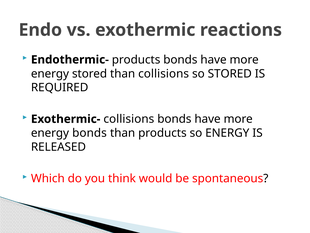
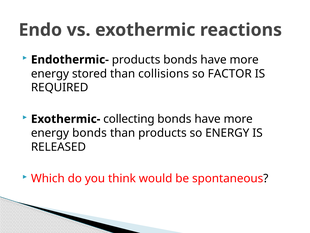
so STORED: STORED -> FACTOR (230, 74)
Exothermic- collisions: collisions -> collecting (129, 119)
